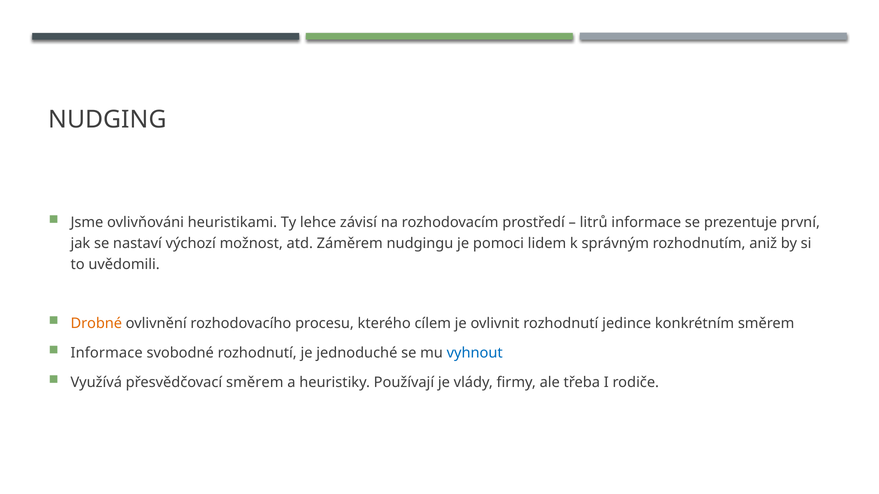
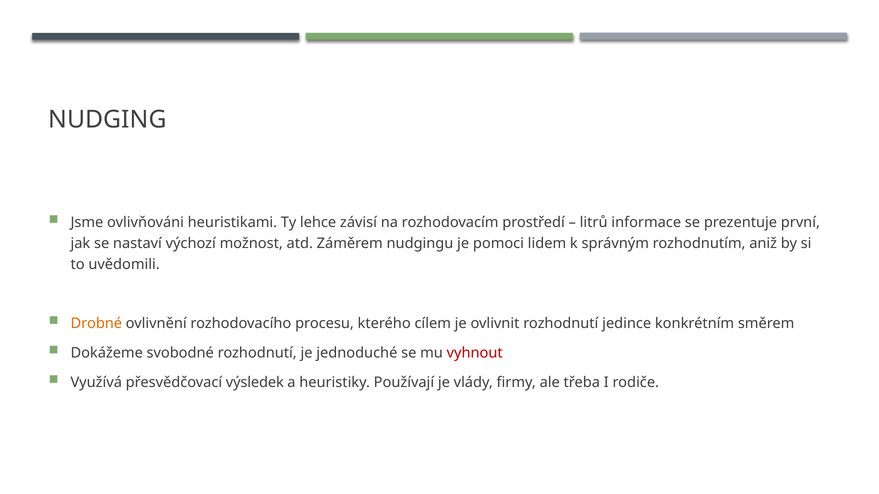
Informace: Informace -> Dokážeme (107, 353)
vyhnout colour: blue -> red (475, 353)
přesvědčovací směrem: směrem -> výsledek (255, 383)
